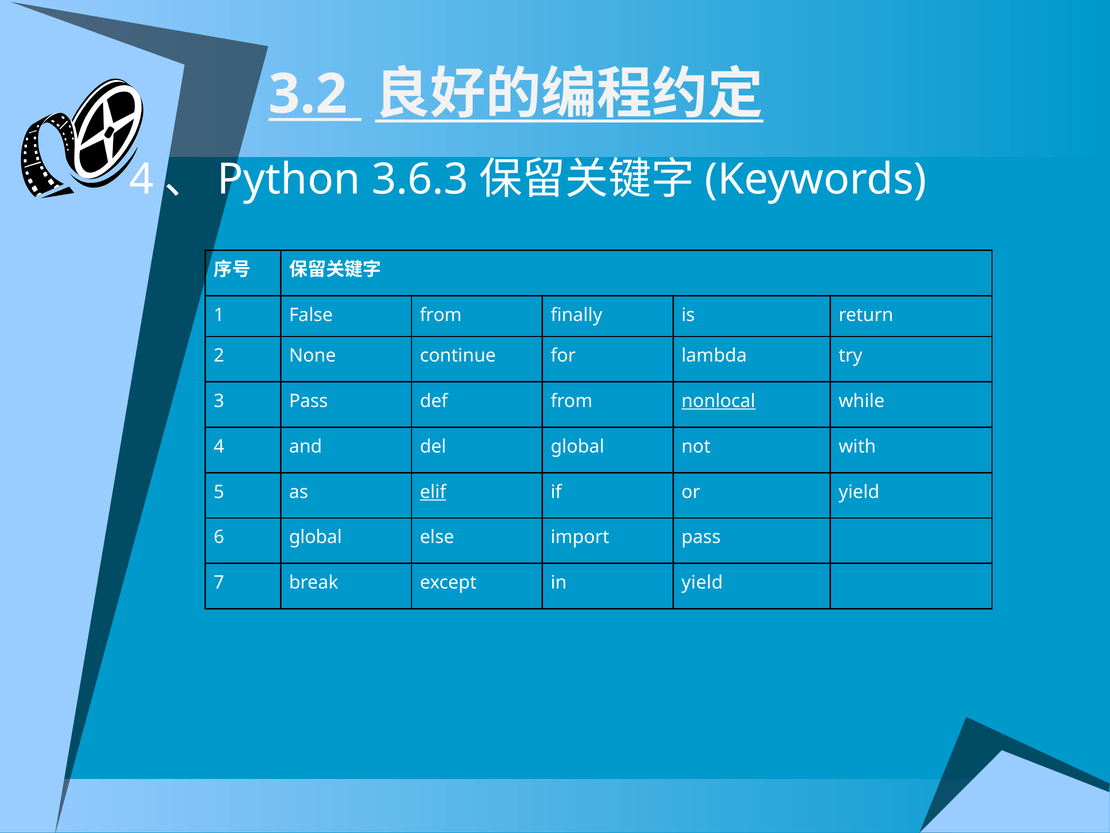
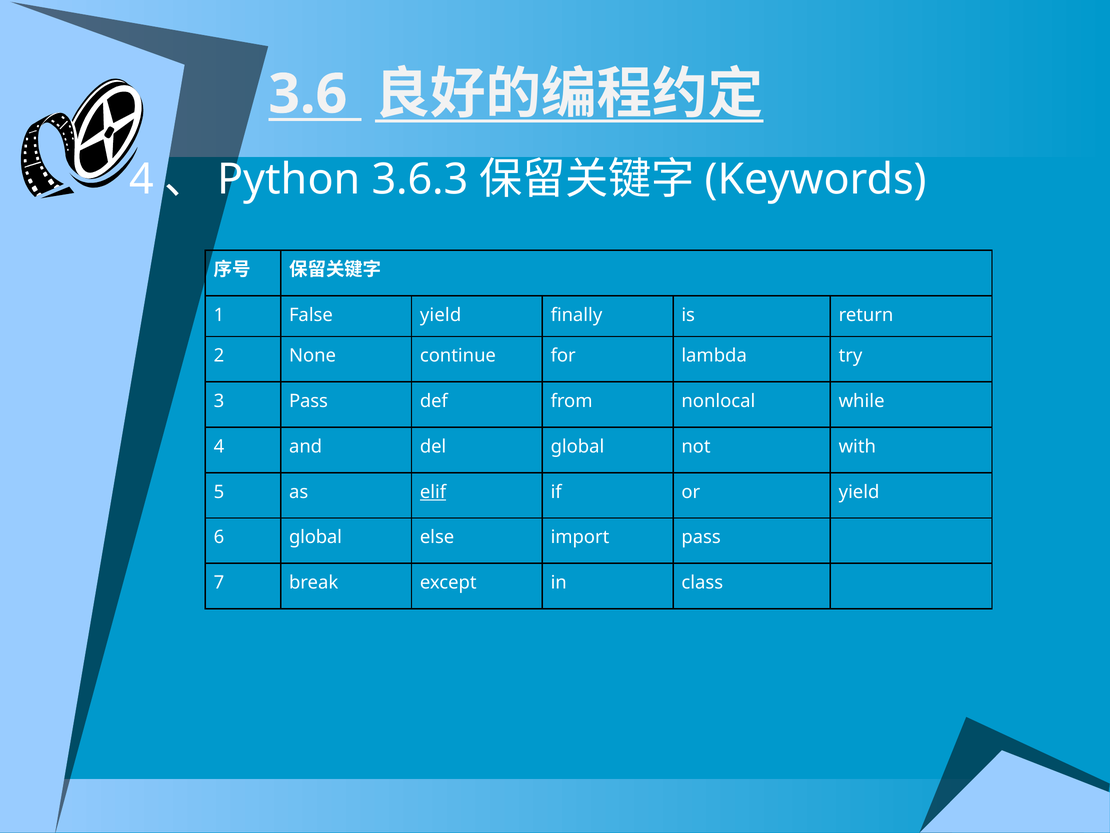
3.2: 3.2 -> 3.6 (308, 94)
False from: from -> yield (441, 315)
nonlocal underline: present -> none (718, 401)
in yield: yield -> class (702, 582)
